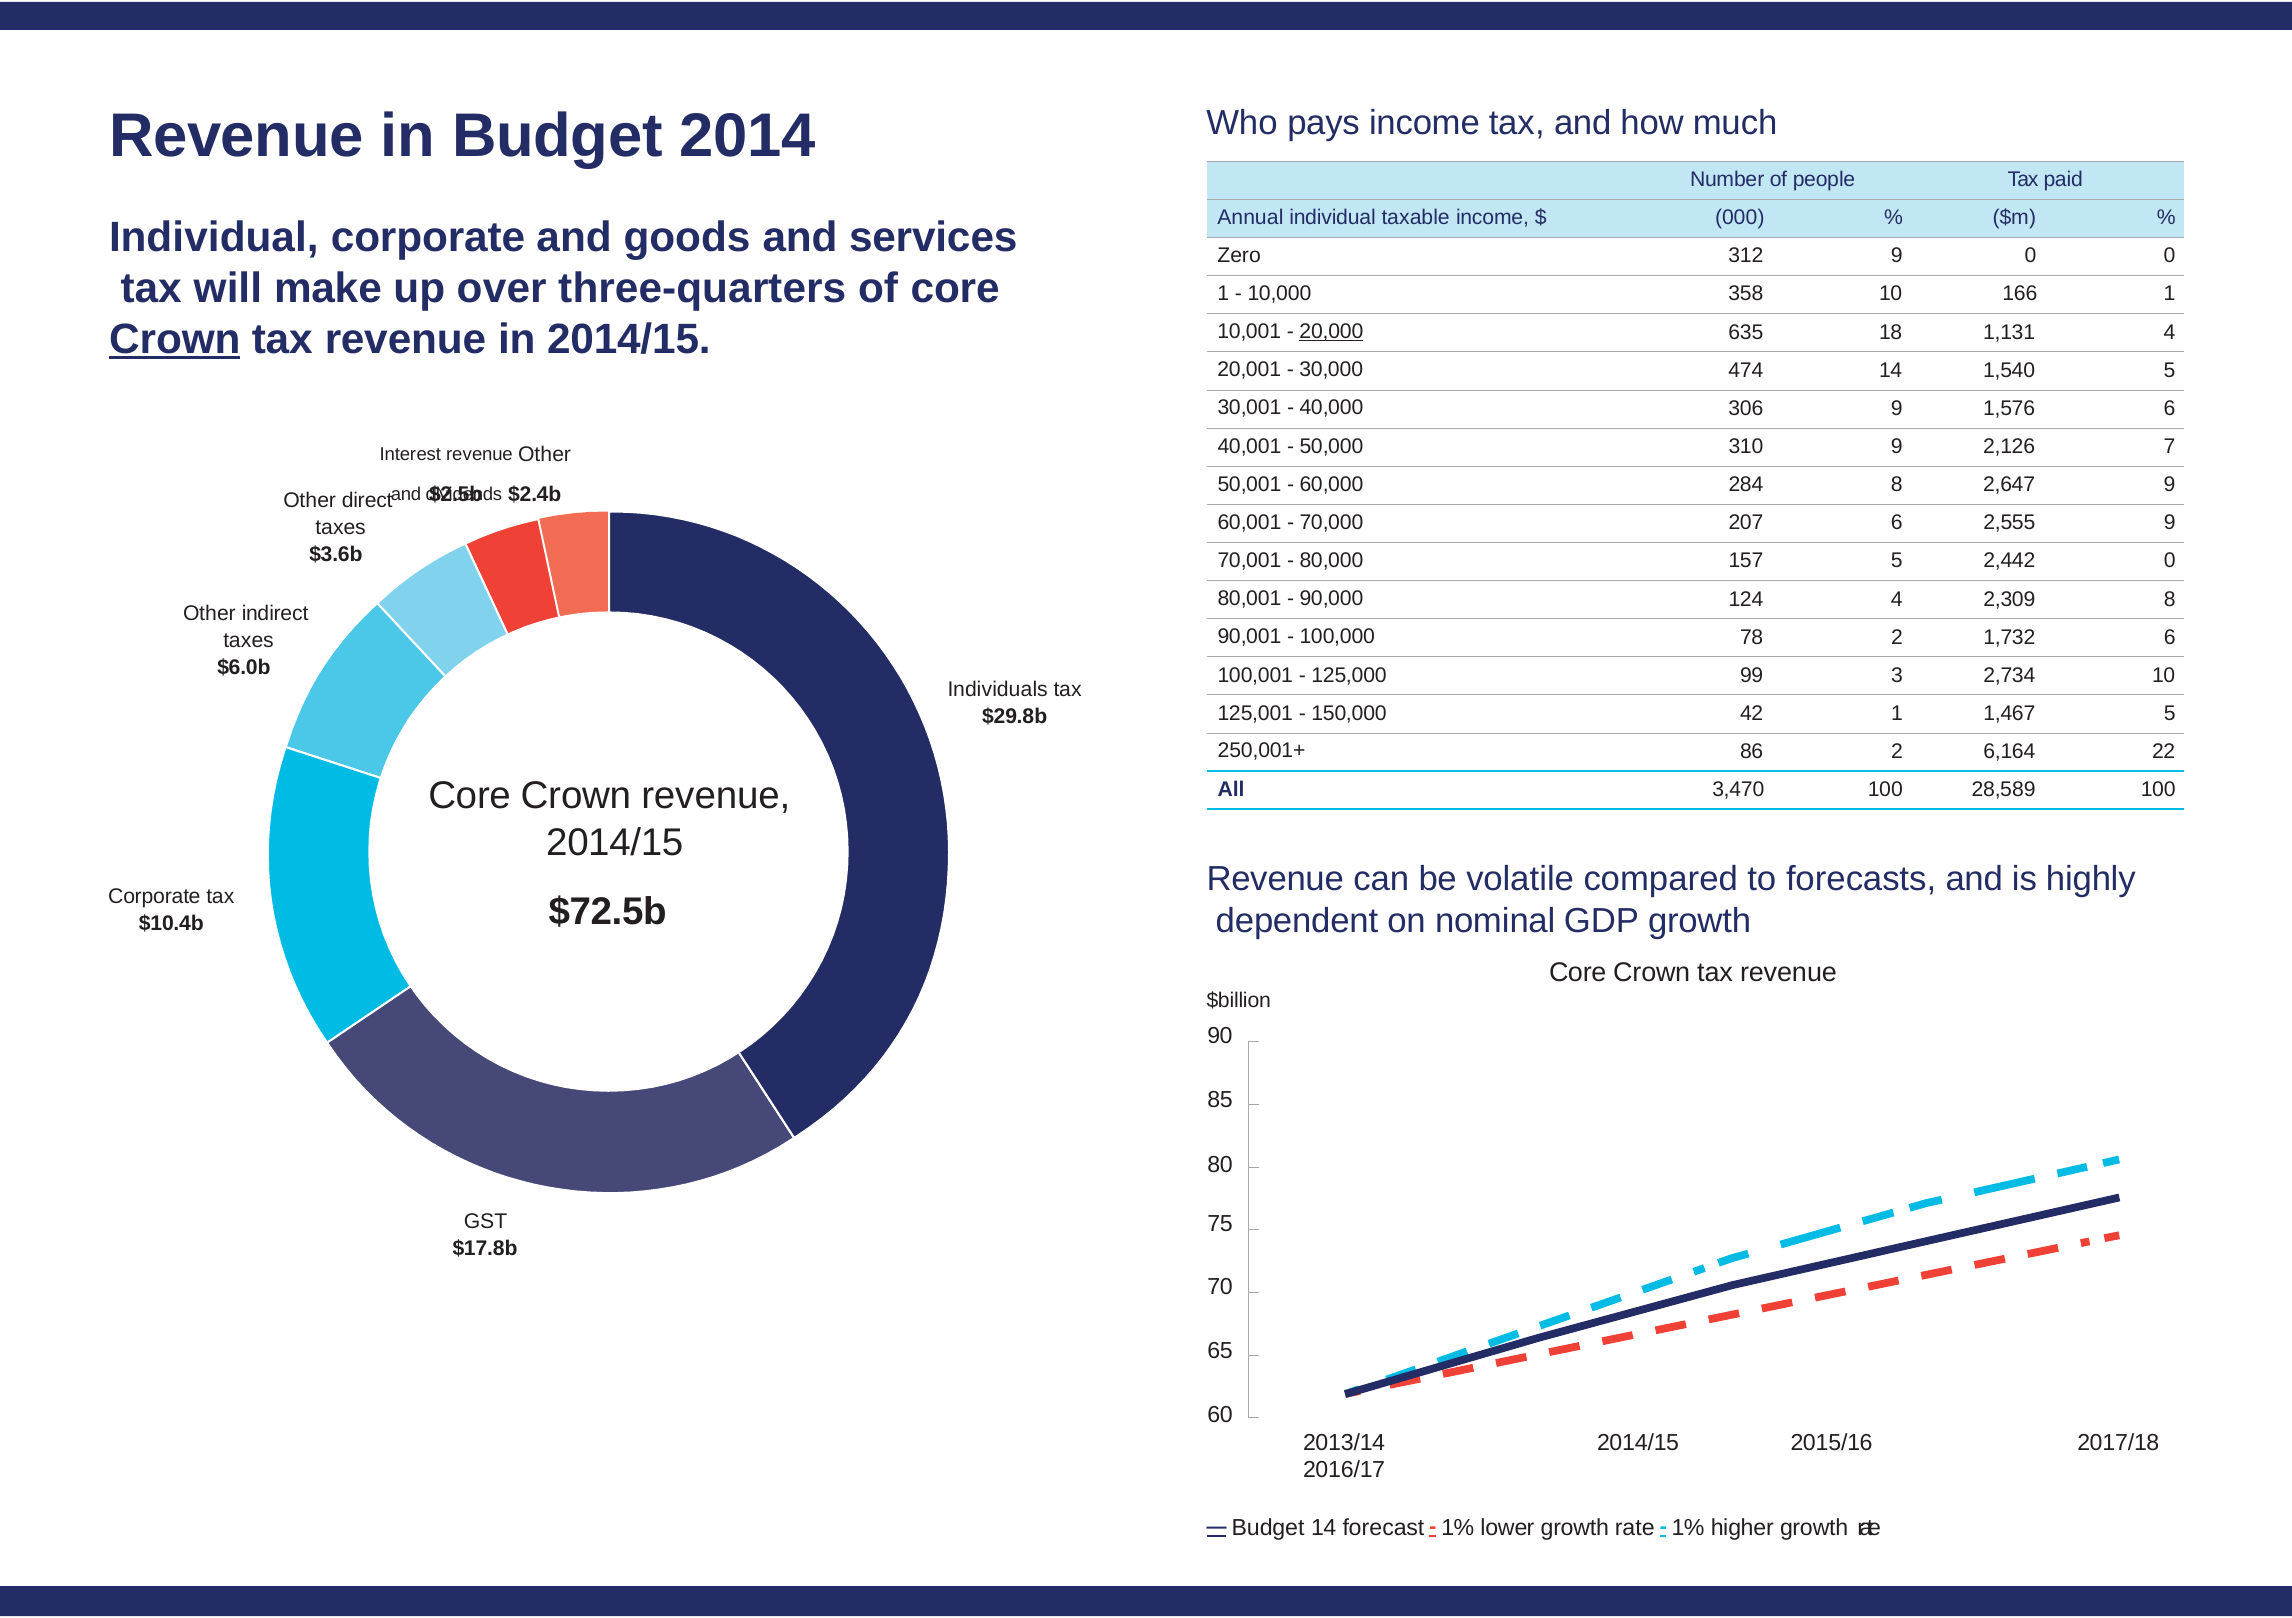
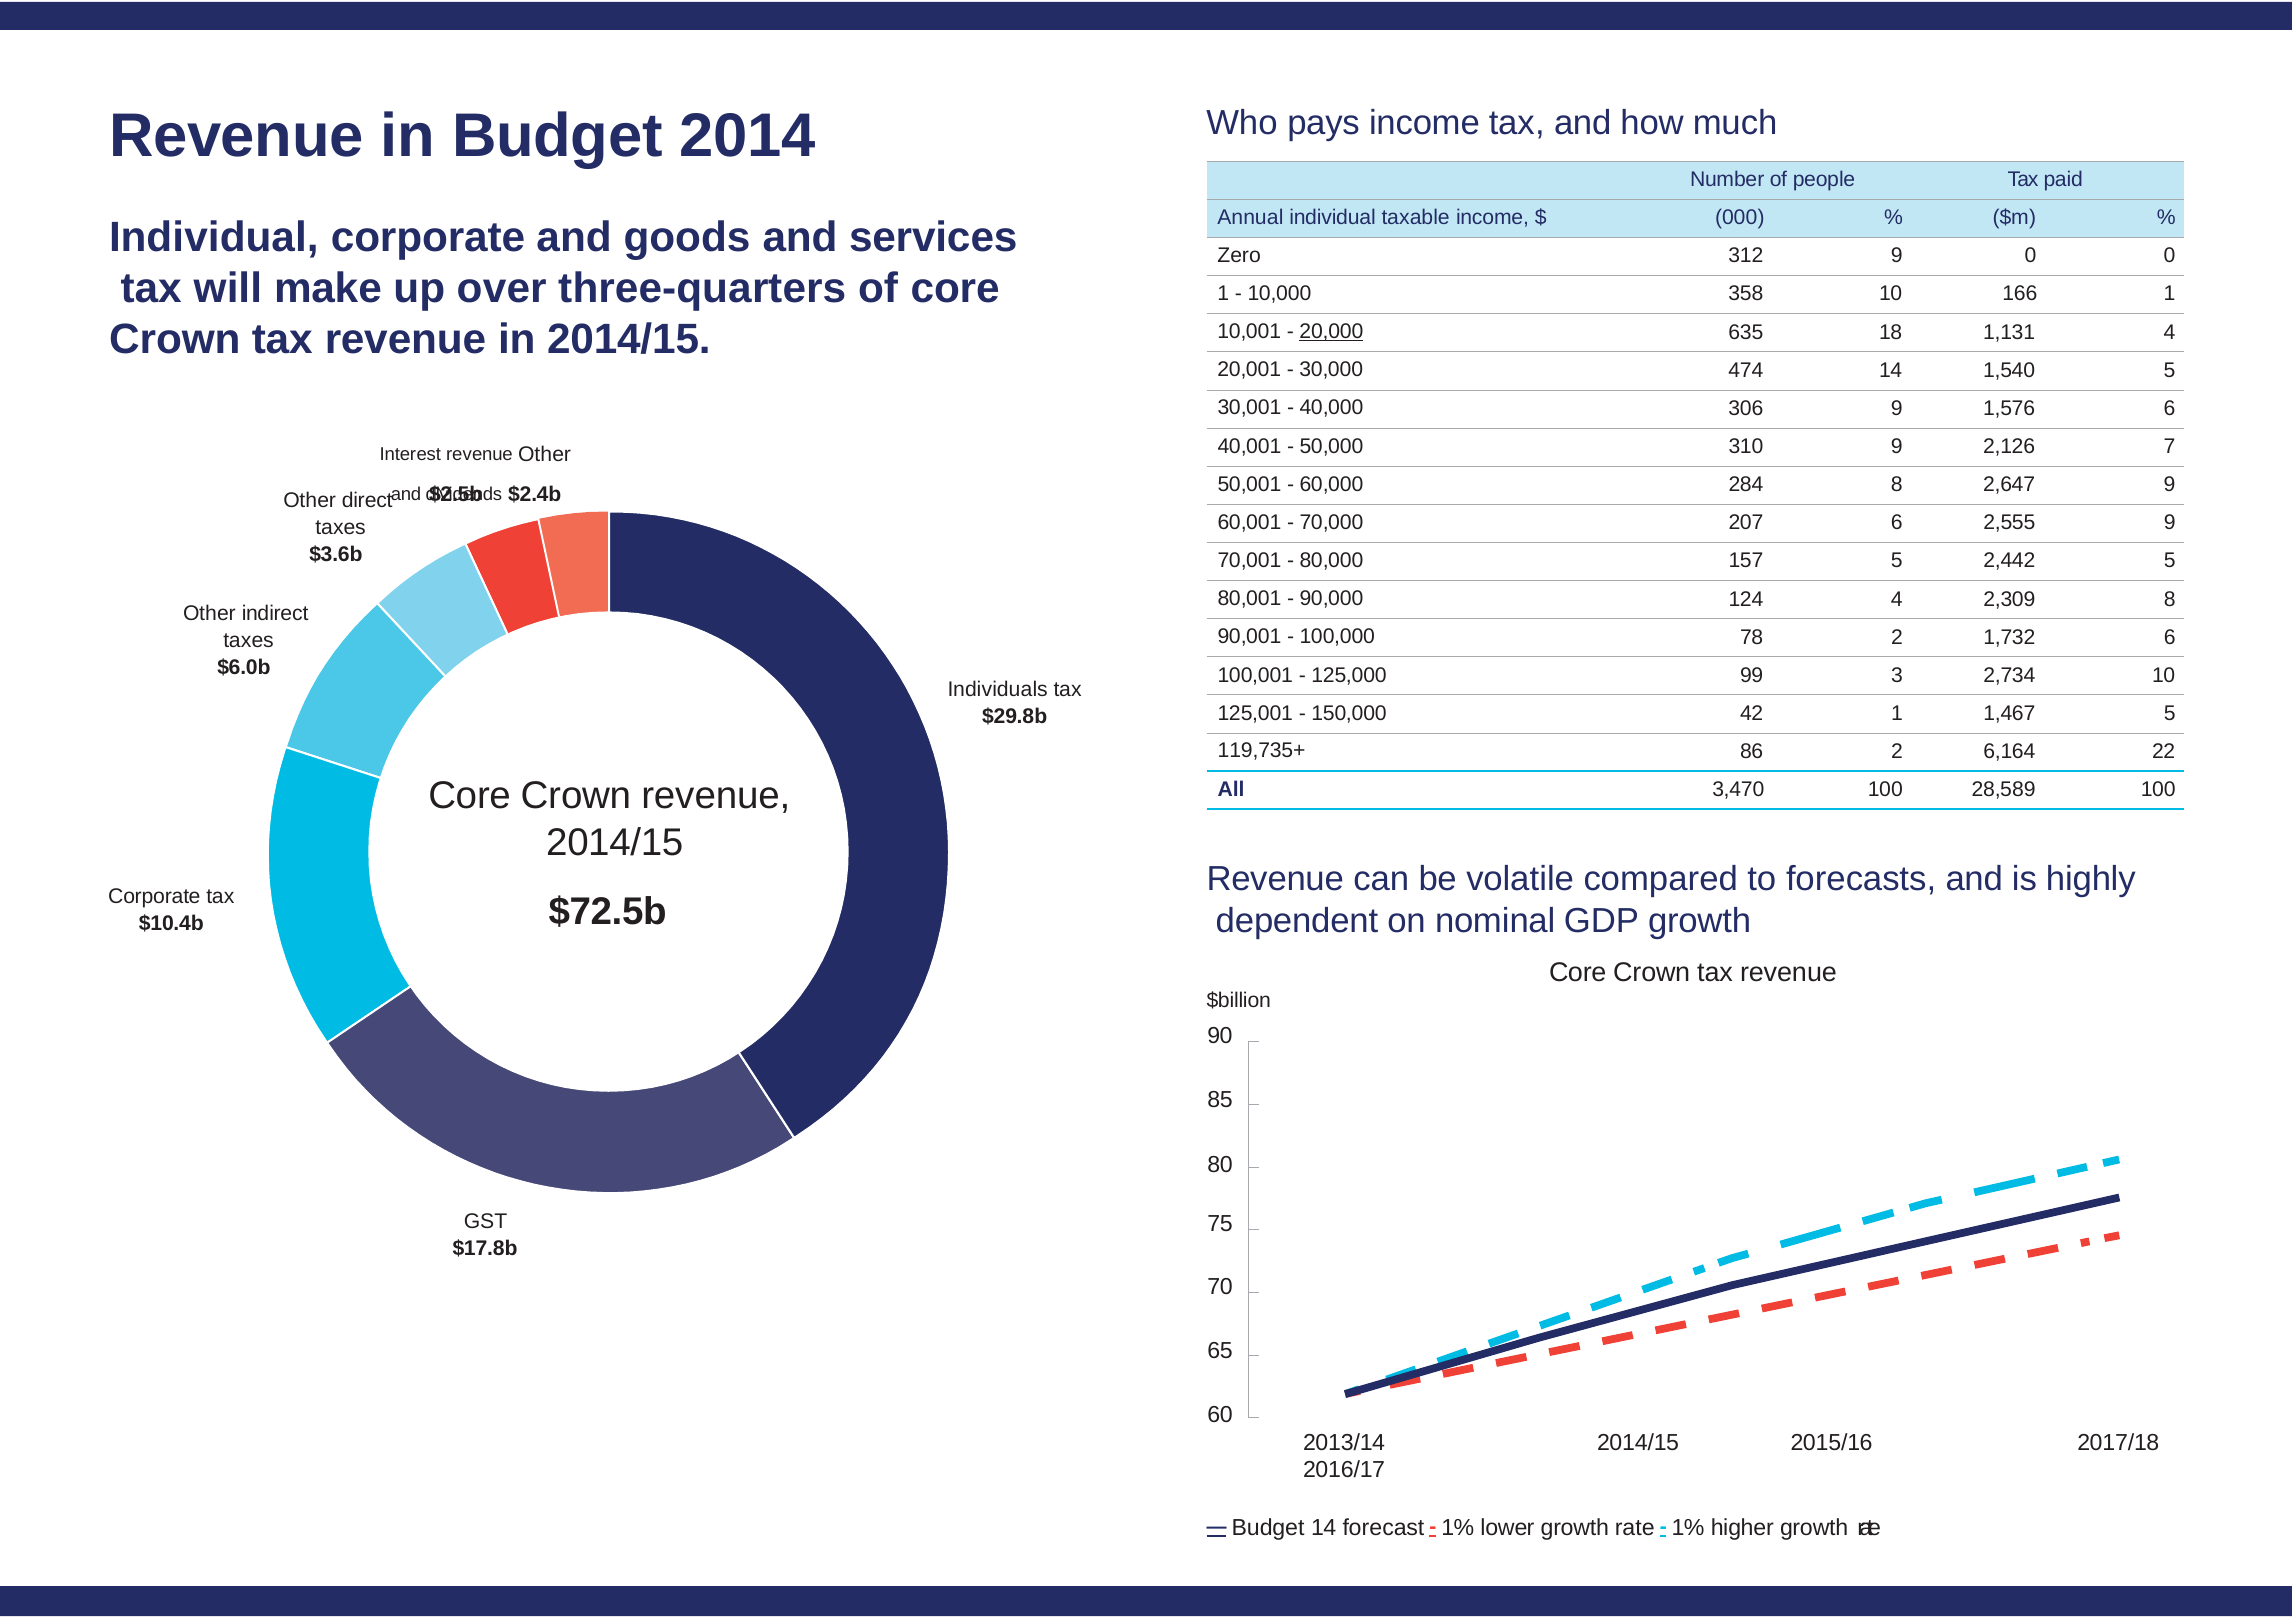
Crown underline: present -> none (175, 339)
2,442 0: 0 -> 5 (2170, 561)
250,001+: 250,001+ -> 119,735+ (1262, 751)
